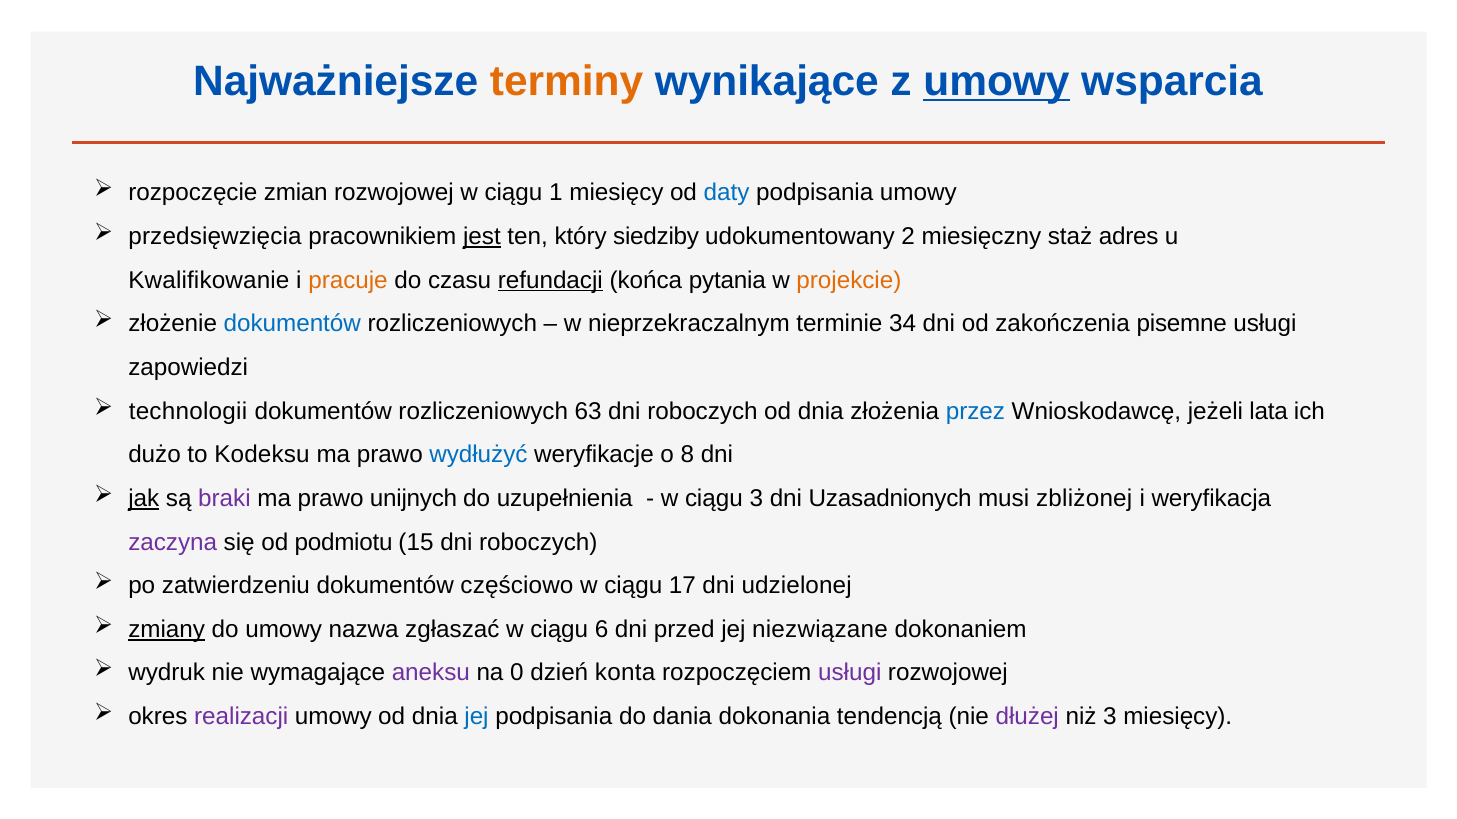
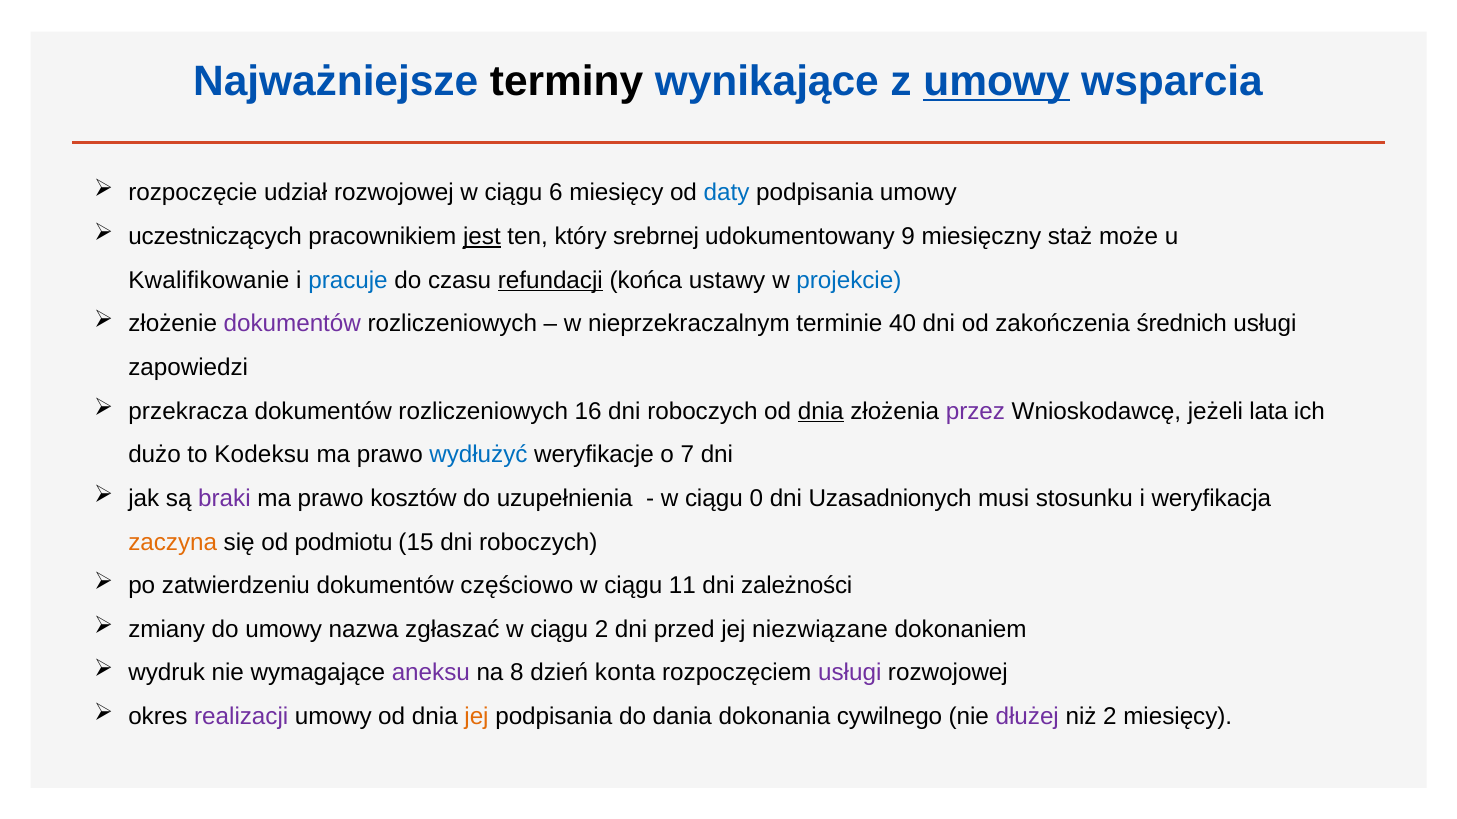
terminy colour: orange -> black (567, 82)
zmian: zmian -> udział (296, 193)
1: 1 -> 6 (556, 193)
przedsięwzięcia: przedsięwzięcia -> uczestniczących (215, 237)
siedziby: siedziby -> srebrnej (656, 237)
2: 2 -> 9 (908, 237)
adres: adres -> może (1129, 237)
pracuje colour: orange -> blue (348, 280)
pytania: pytania -> ustawy (727, 280)
projekcie colour: orange -> blue (849, 280)
dokumentów colour: blue -> purple (292, 324)
34: 34 -> 40 (903, 324)
pisemne: pisemne -> średnich (1182, 324)
technologii: technologii -> przekracza (188, 411)
63: 63 -> 16 (588, 411)
dnia underline: none -> present (821, 411)
przez colour: blue -> purple (975, 411)
8: 8 -> 7 (687, 455)
jak underline: present -> none (144, 499)
unijnych: unijnych -> kosztów (413, 499)
ciągu 3: 3 -> 0 (756, 499)
zbliżonej: zbliżonej -> stosunku (1084, 499)
zaczyna colour: purple -> orange (173, 542)
17: 17 -> 11 (682, 586)
udzielonej: udzielonej -> zależności (797, 586)
zmiany underline: present -> none (167, 630)
ciągu 6: 6 -> 2 (602, 630)
0: 0 -> 8 (517, 673)
jej colour: blue -> orange (477, 717)
tendencją: tendencją -> cywilnego (890, 717)
niż 3: 3 -> 2 (1110, 717)
